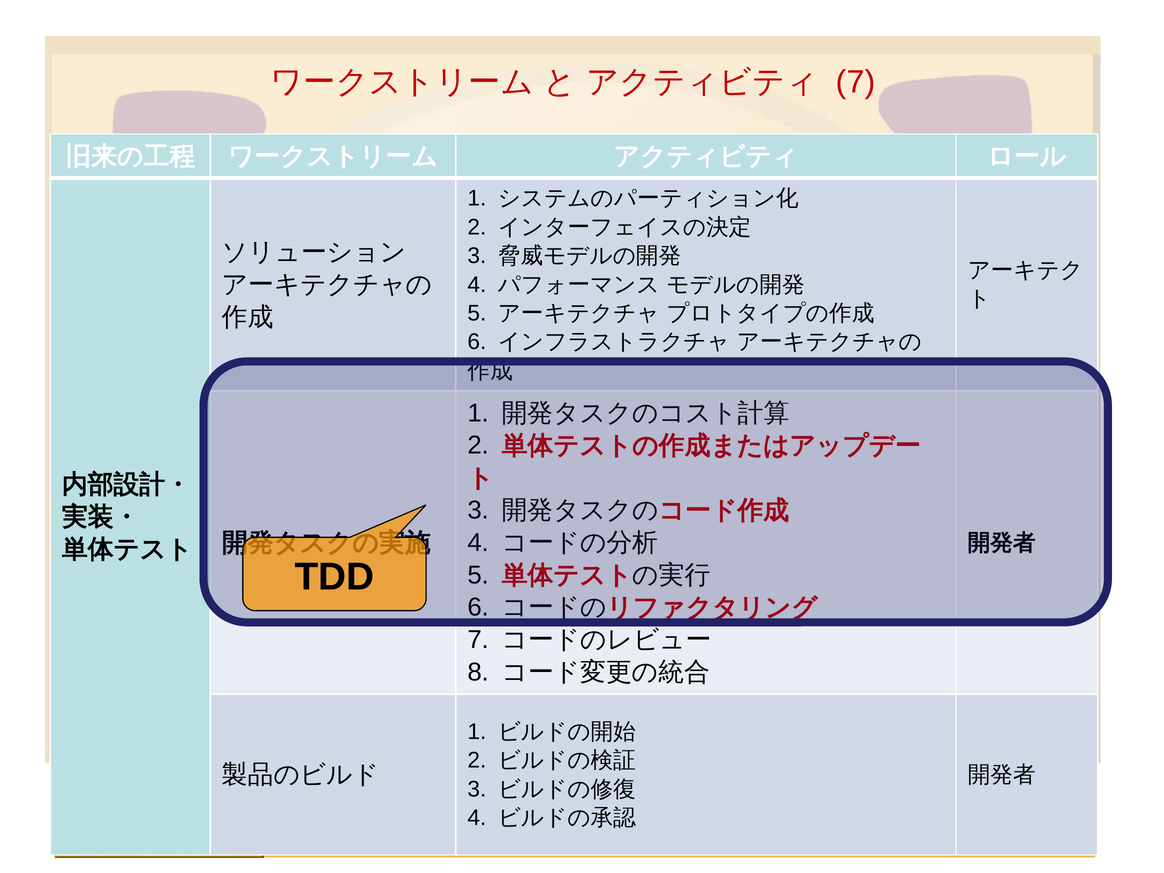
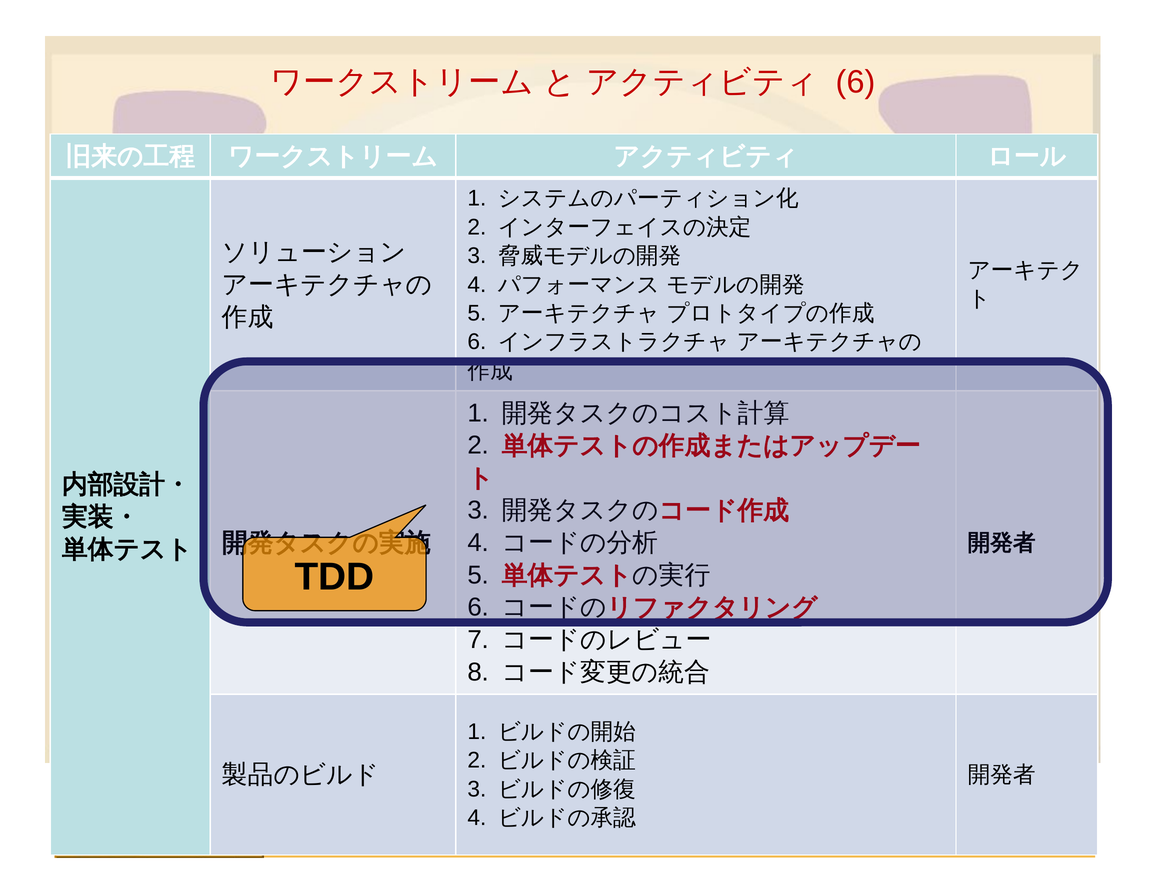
7: 7 -> 6 (856, 82)
